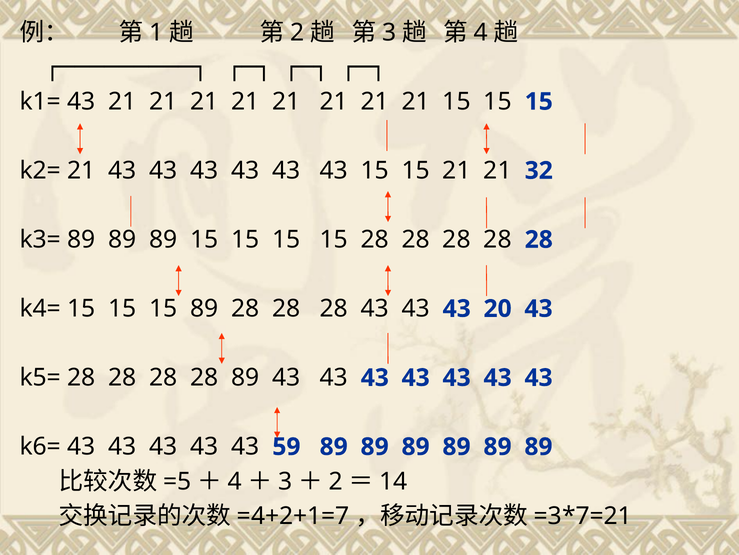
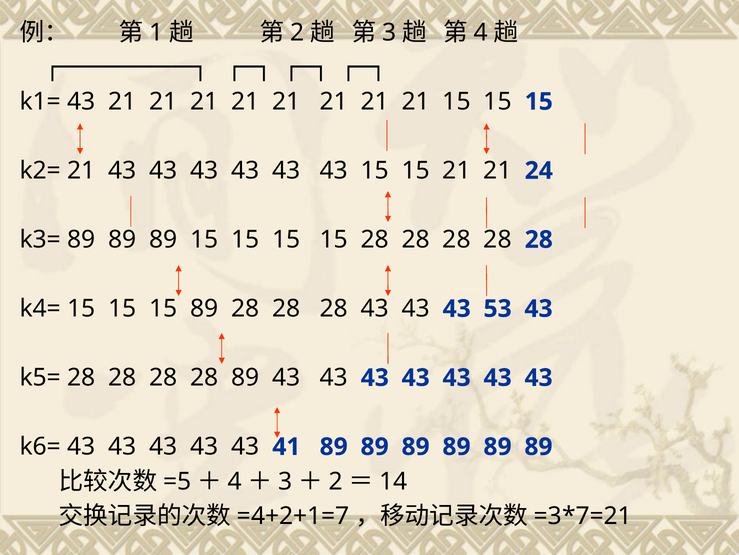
32: 32 -> 24 (539, 170)
20: 20 -> 53 (498, 308)
59: 59 -> 41 (286, 446)
